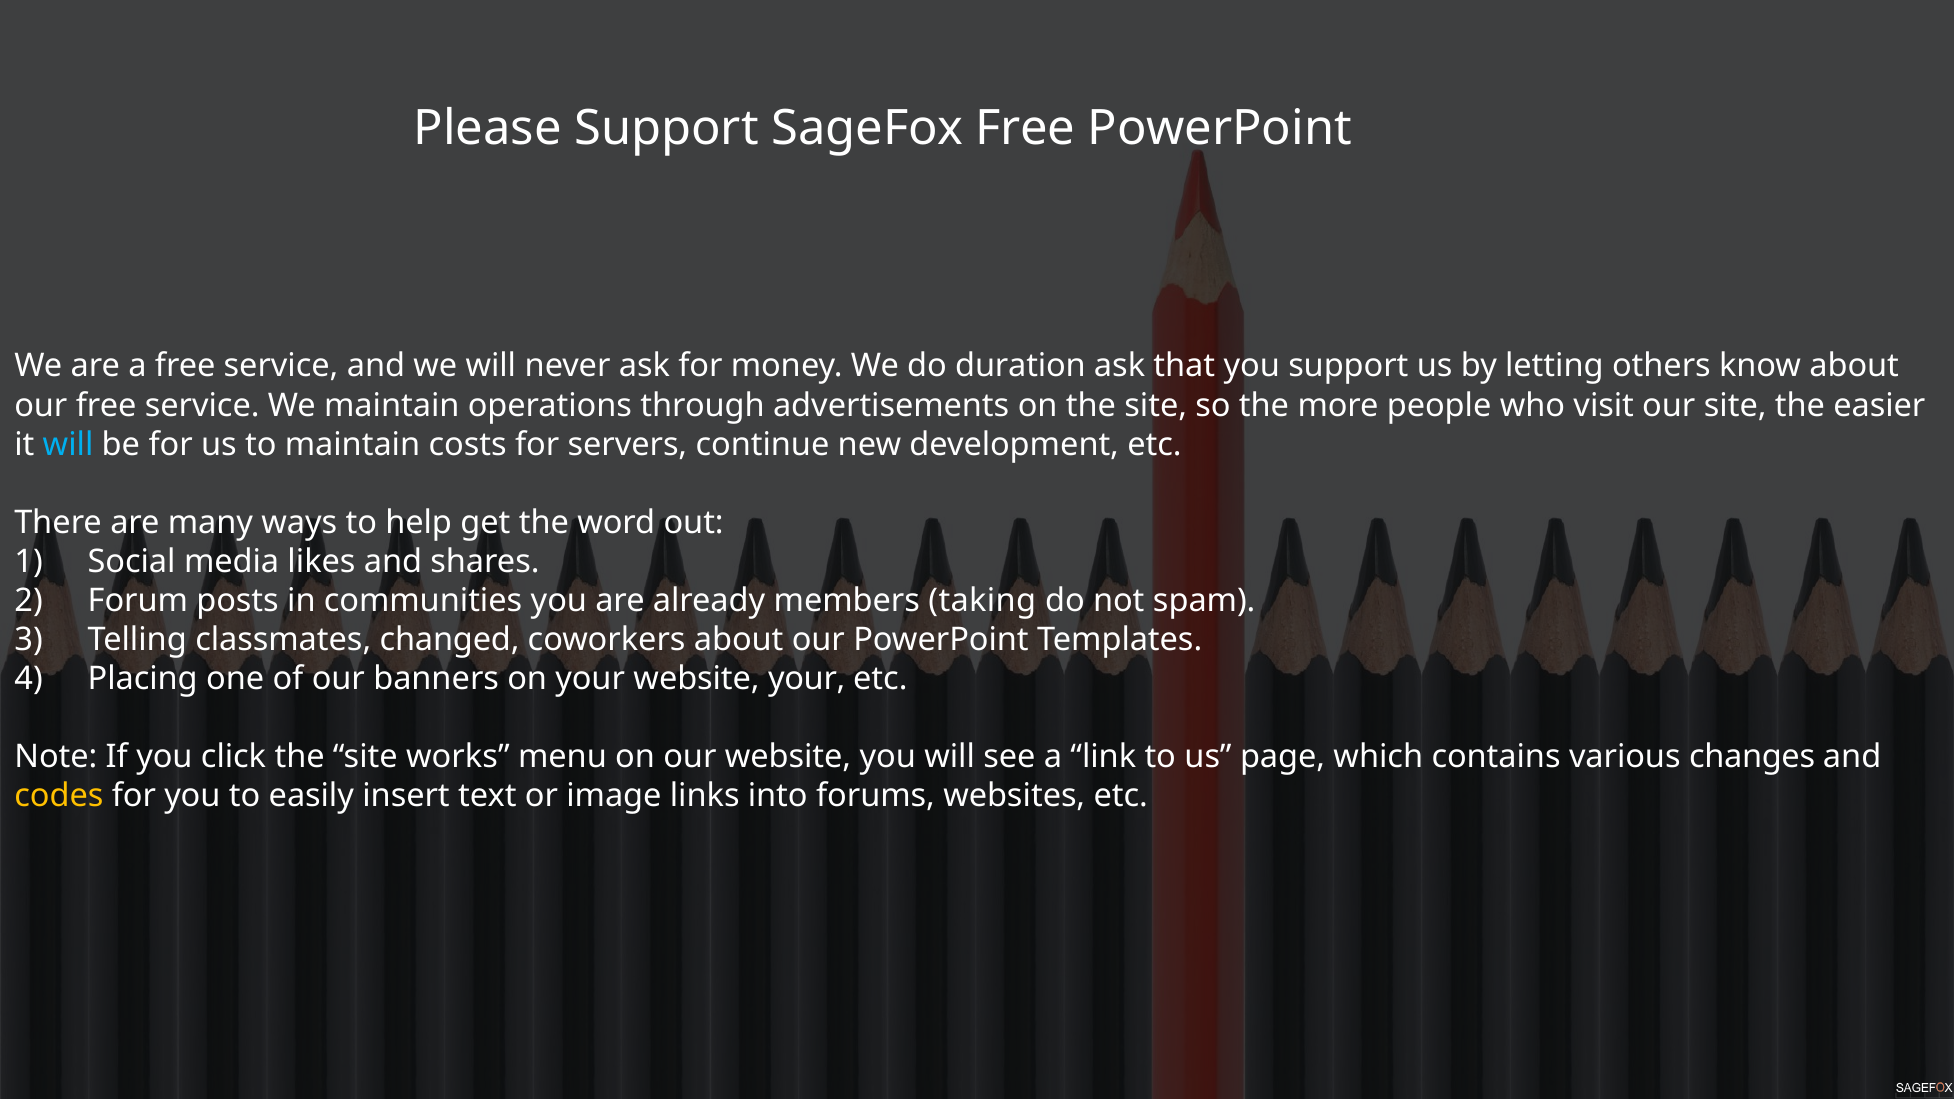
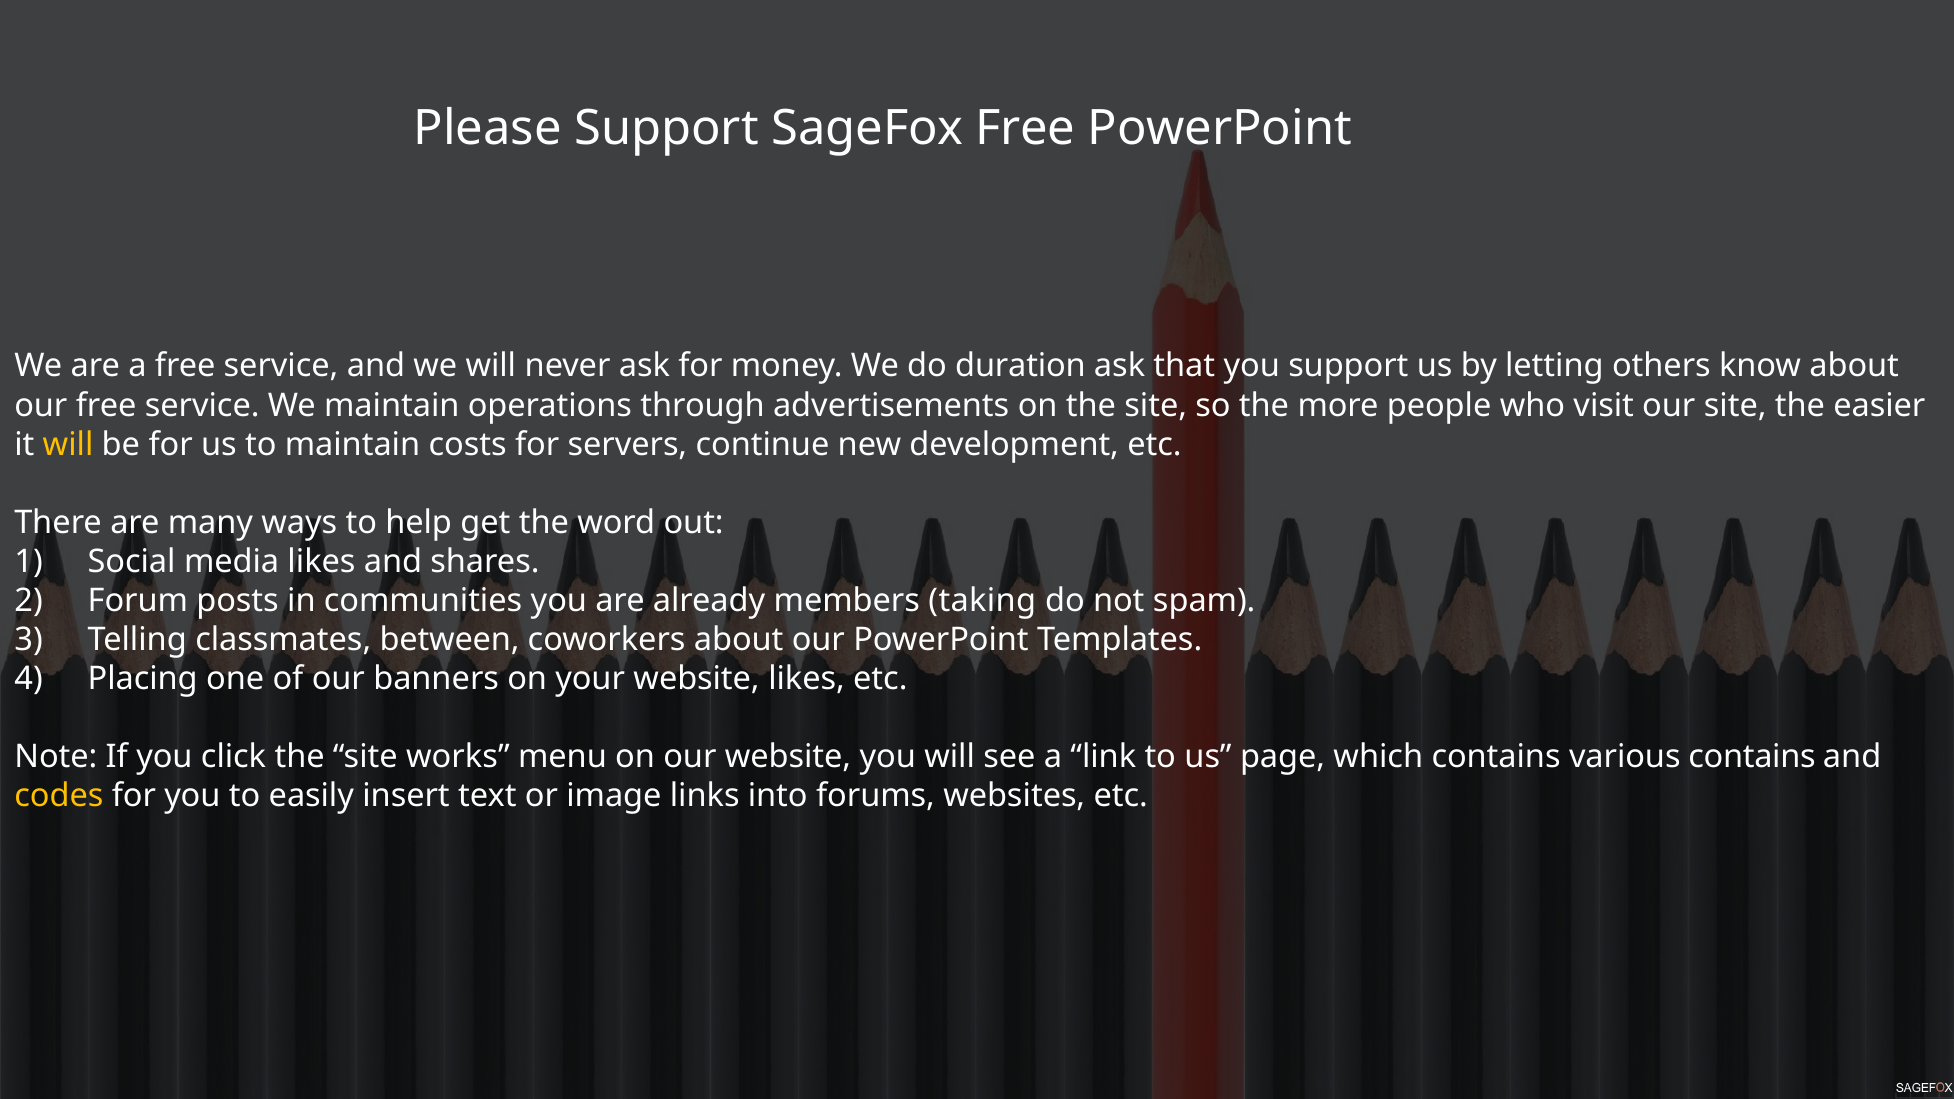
will colour: light blue -> yellow (68, 444)
changed: changed -> between (450, 640)
website your: your -> likes (807, 679)
various changes: changes -> contains (1752, 757)
